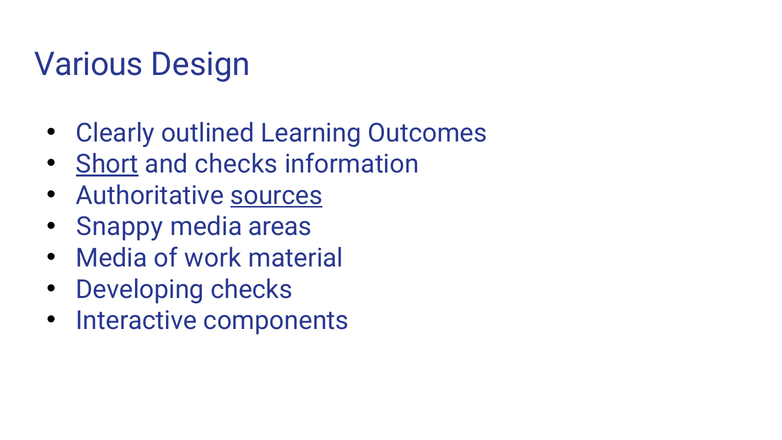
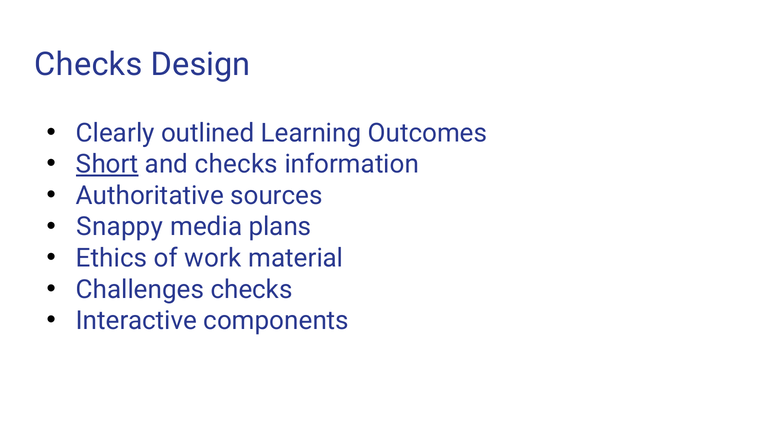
Various: Various -> Checks (89, 65)
sources underline: present -> none (276, 196)
areas: areas -> plans (280, 227)
Media: Media -> Ethics (112, 258)
Developing: Developing -> Challenges (140, 289)
